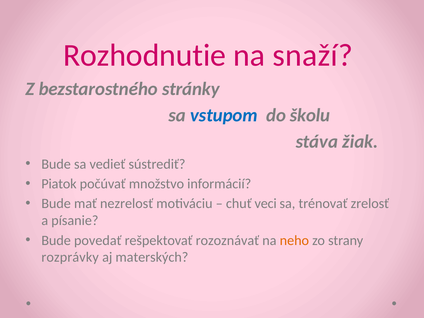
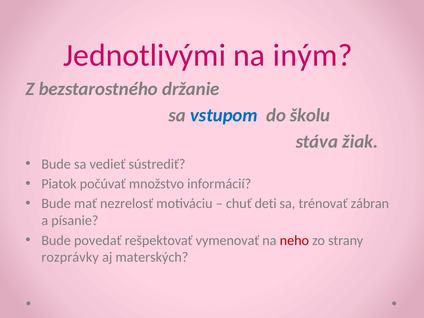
Rozhodnutie: Rozhodnutie -> Jednotlivými (145, 55)
snaží: snaží -> iným (313, 55)
stránky: stránky -> držanie (191, 89)
veci: veci -> deti (266, 204)
zrelosť: zrelosť -> zábran (370, 204)
rozoznávať: rozoznávať -> vymenovať (227, 240)
neho colour: orange -> red (294, 240)
